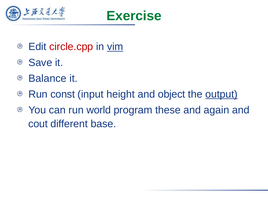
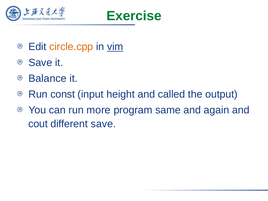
circle.cpp colour: red -> orange (71, 47)
object: object -> called (172, 94)
output underline: present -> none (221, 94)
world: world -> more (99, 110)
these: these -> same (168, 110)
different base: base -> save (103, 124)
